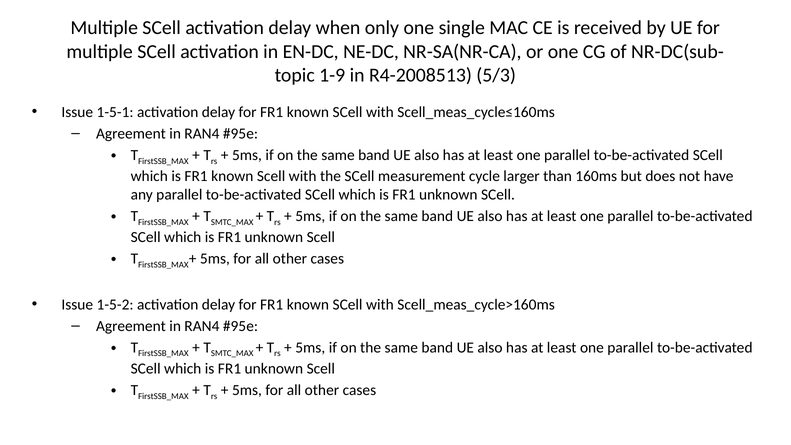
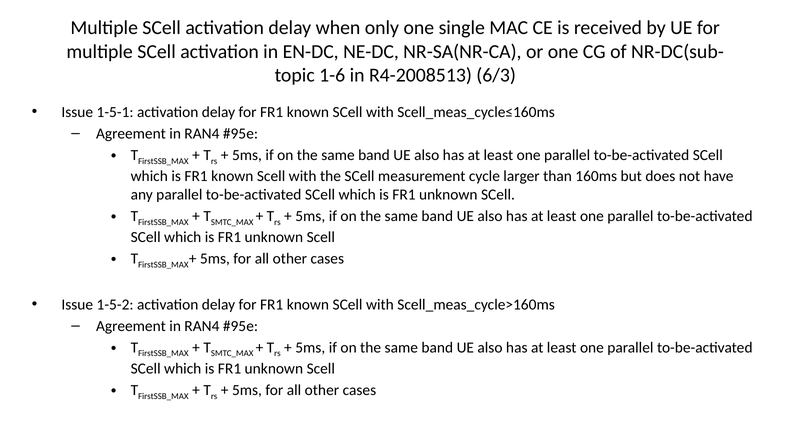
1-9: 1-9 -> 1-6 (332, 75)
5/3: 5/3 -> 6/3 (496, 75)
